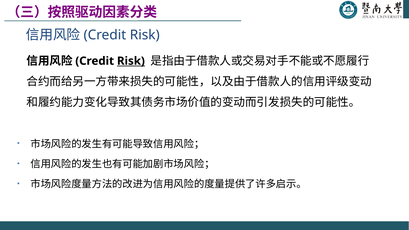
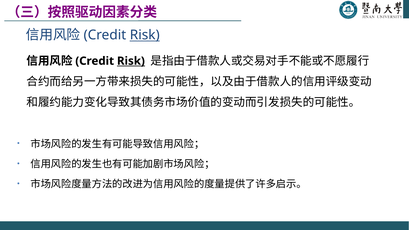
Risk underline: none -> present (145, 35)
